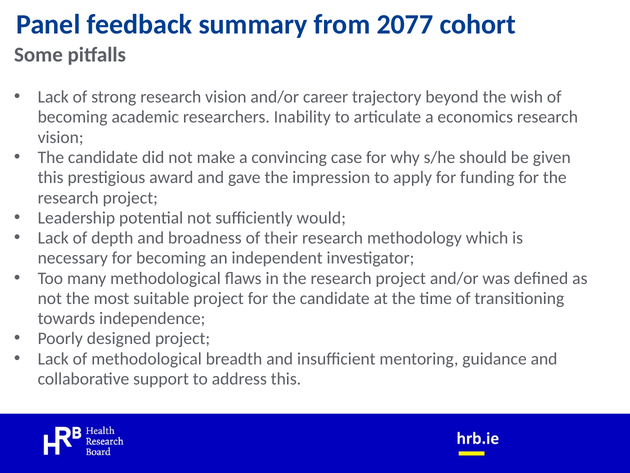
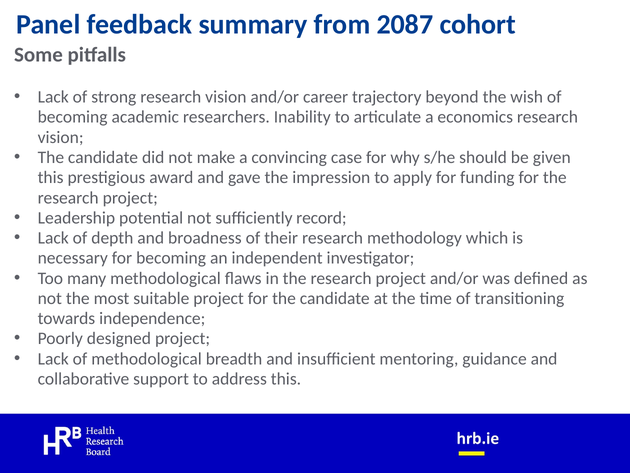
2077: 2077 -> 2087 (405, 24)
would: would -> record (321, 218)
